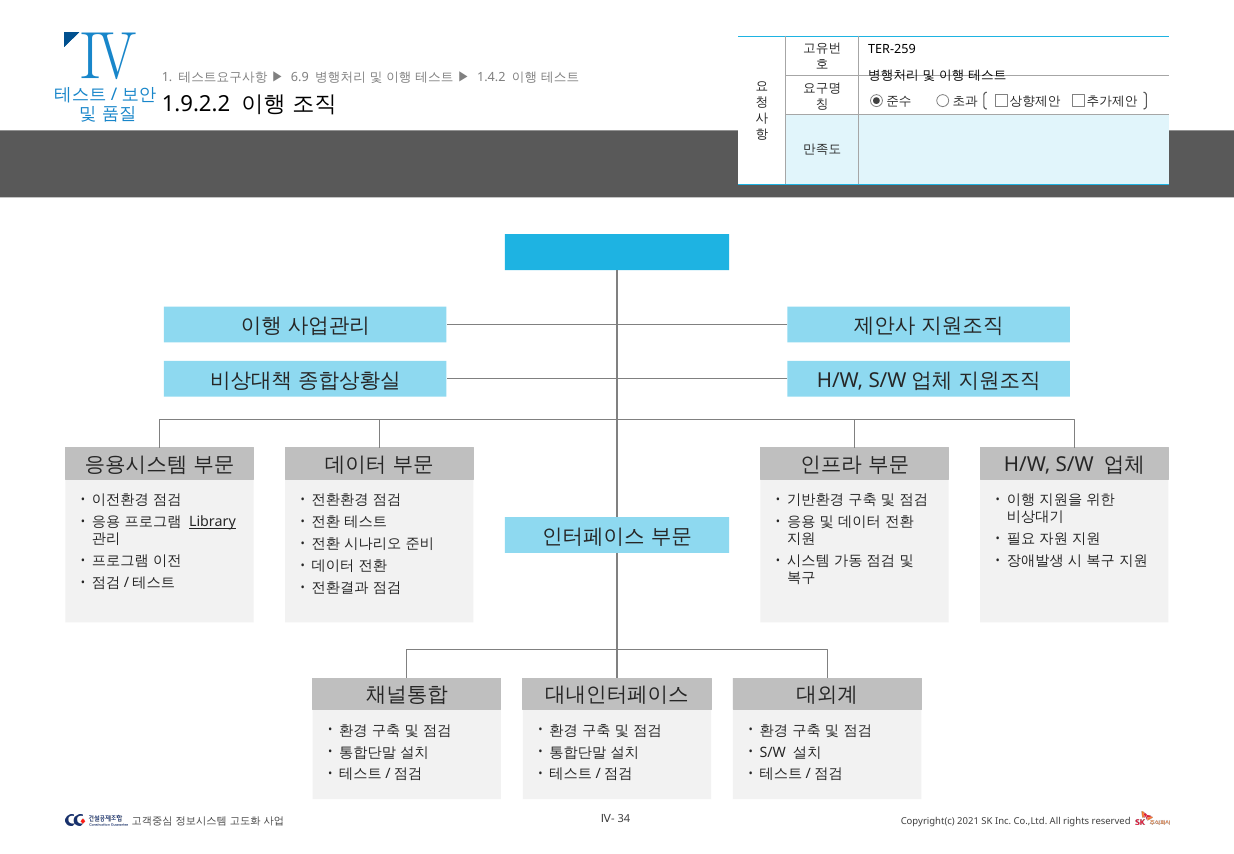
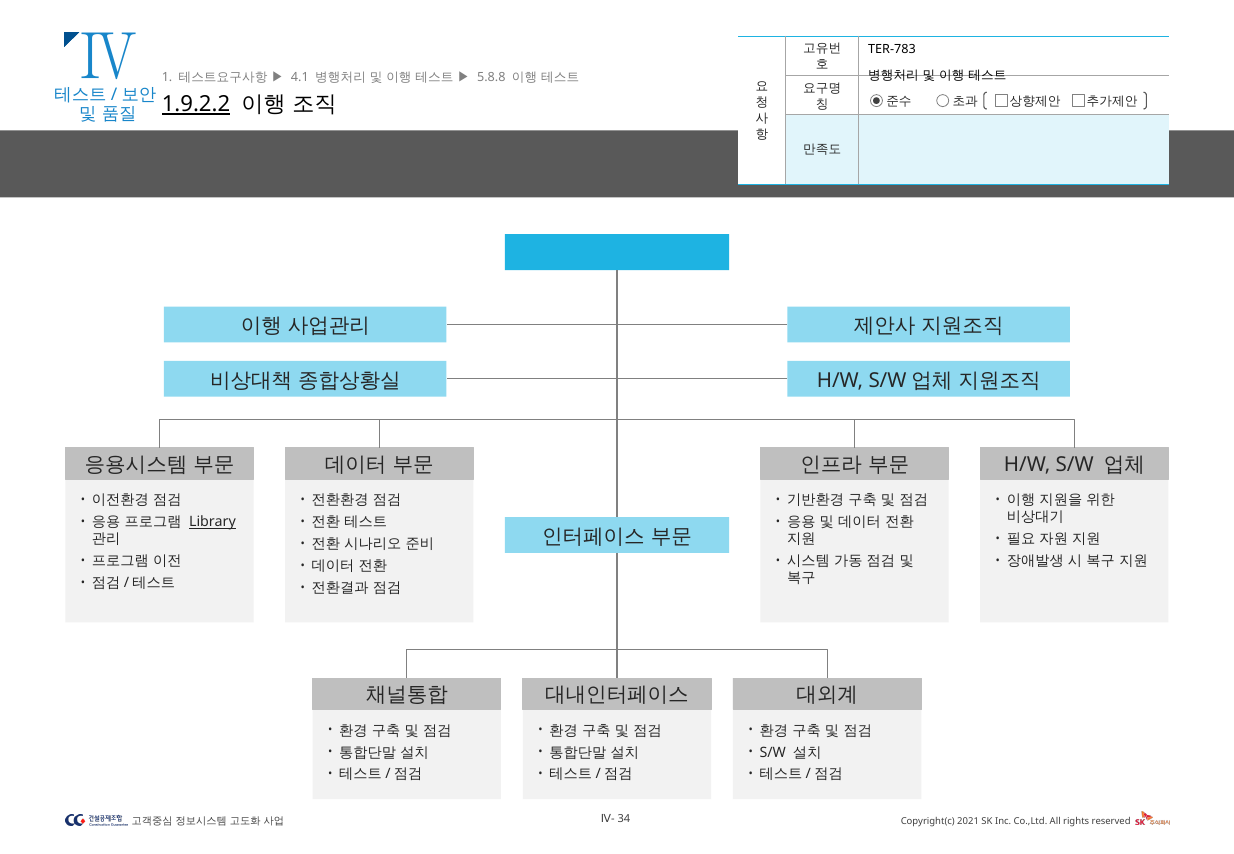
TER-259: TER-259 -> TER-783 (892, 50)
6.9: 6.9 -> 4.1 (300, 77)
1.4.2: 1.4.2 -> 5.8.8 (491, 77)
1.9.2.2 underline: none -> present (196, 105)
